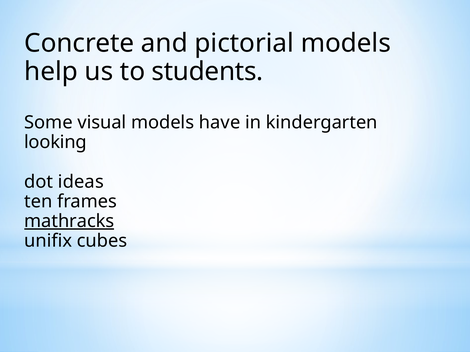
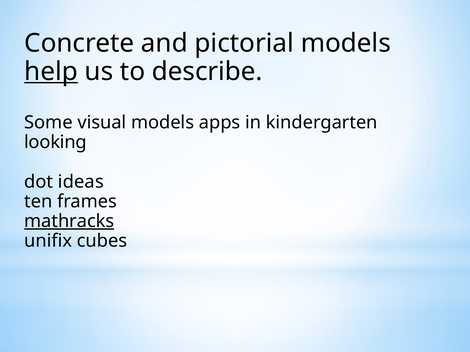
help underline: none -> present (51, 72)
students: students -> describe (207, 72)
have: have -> apps (220, 123)
